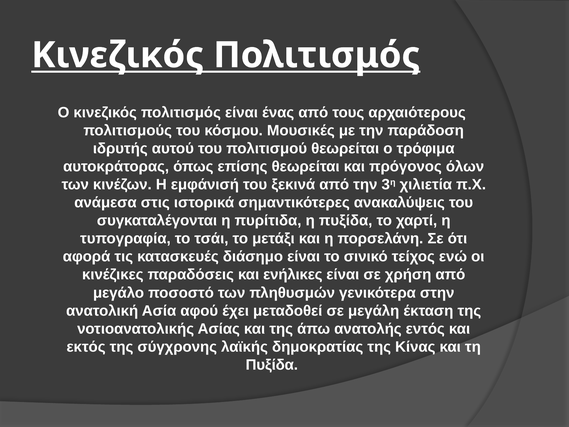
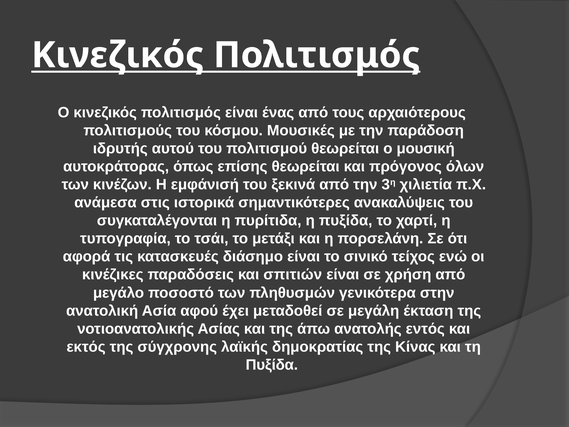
τρόφιμα: τρόφιμα -> μουσική (426, 148)
ενήλικες: ενήλικες -> σπιτιών (293, 275)
